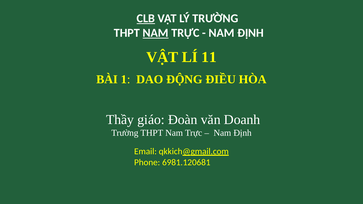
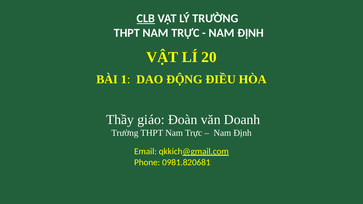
NAM underline: present -> none (156, 33)
11: 11 -> 20 (209, 57)
6981.120681: 6981.120681 -> 0981.820681 (186, 163)
